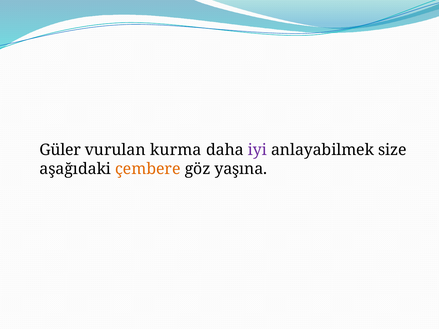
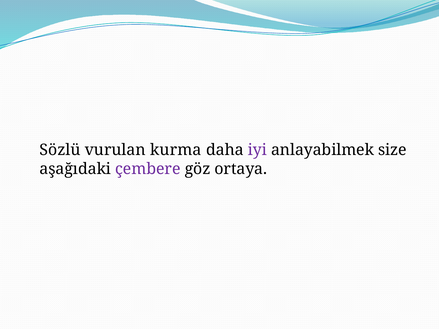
Güler: Güler -> Sözlü (60, 150)
çembere colour: orange -> purple (148, 169)
yaşına: yaşına -> ortaya (241, 169)
